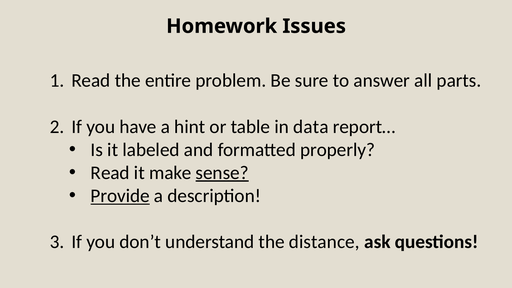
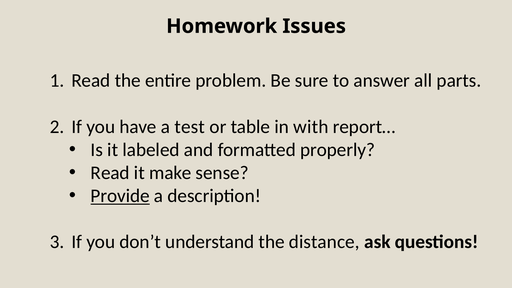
hint: hint -> test (190, 127)
data: data -> with (311, 127)
sense underline: present -> none (222, 173)
